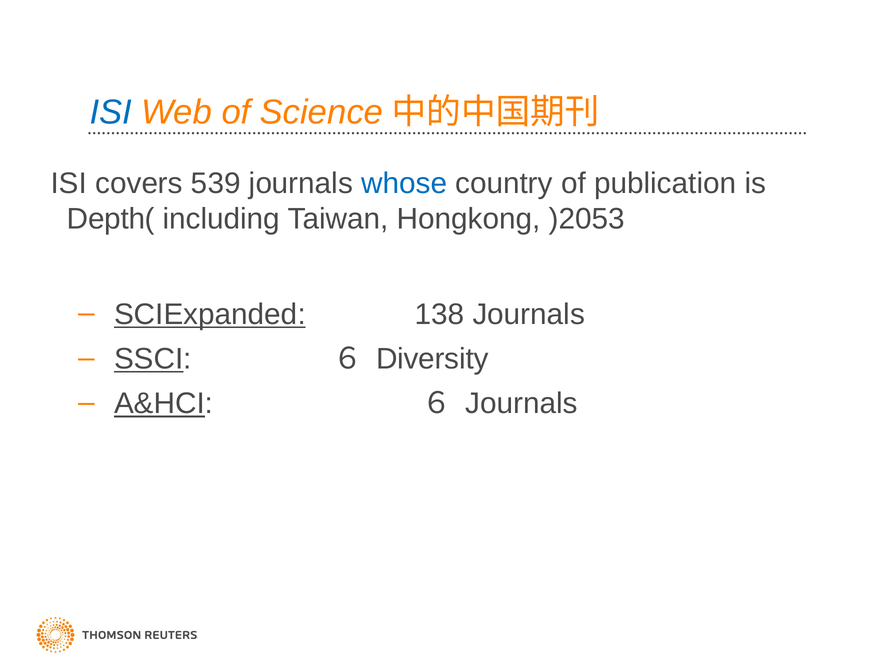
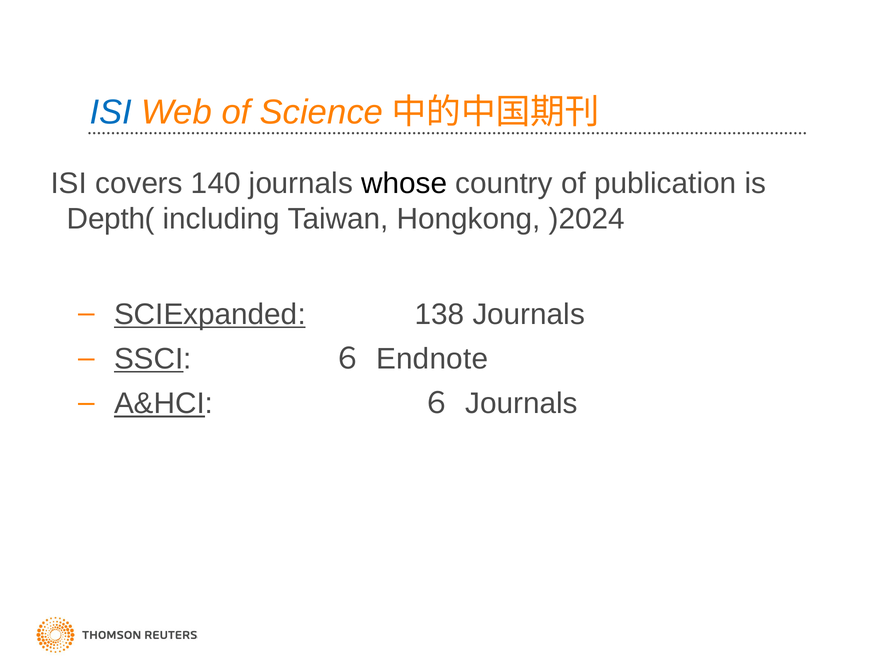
539: 539 -> 140 (216, 183)
whose colour: blue -> black (404, 183)
)2053: )2053 -> )2024 (587, 219)
Diversity: Diversity -> Endnote (432, 359)
